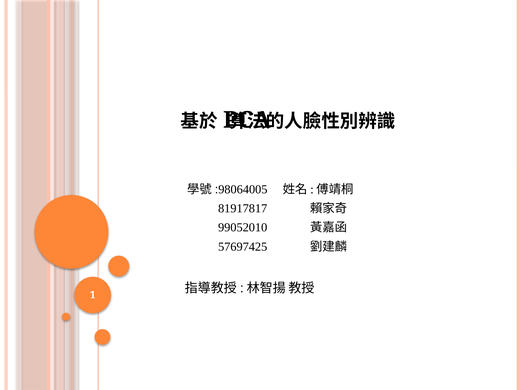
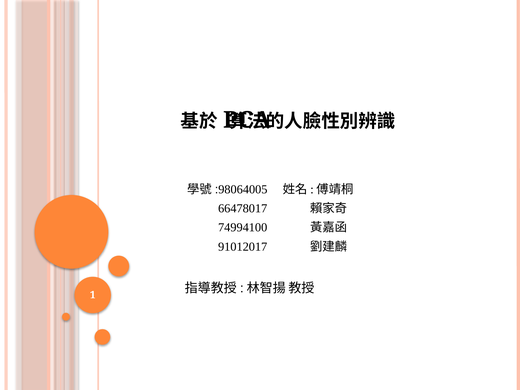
81917817: 81917817 -> 66478017 (243, 208)
99052010: 99052010 -> 74994100 (243, 228)
57697425: 57697425 -> 91012017 (243, 247)
